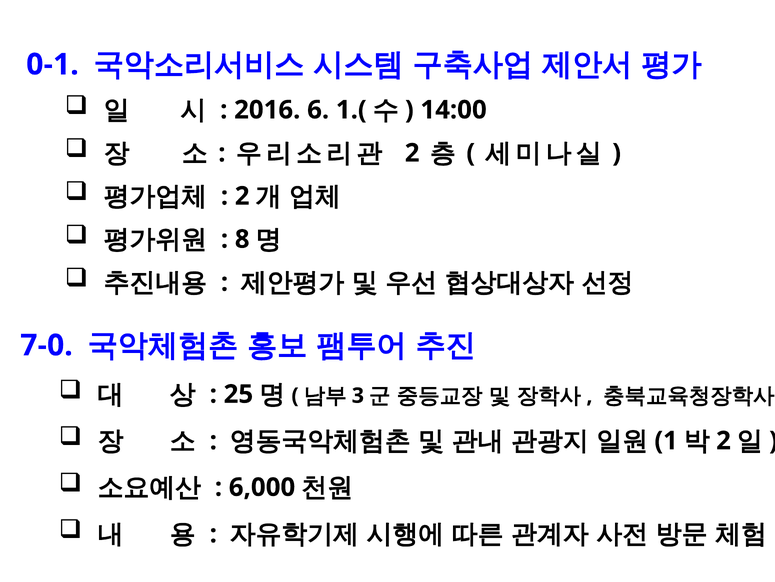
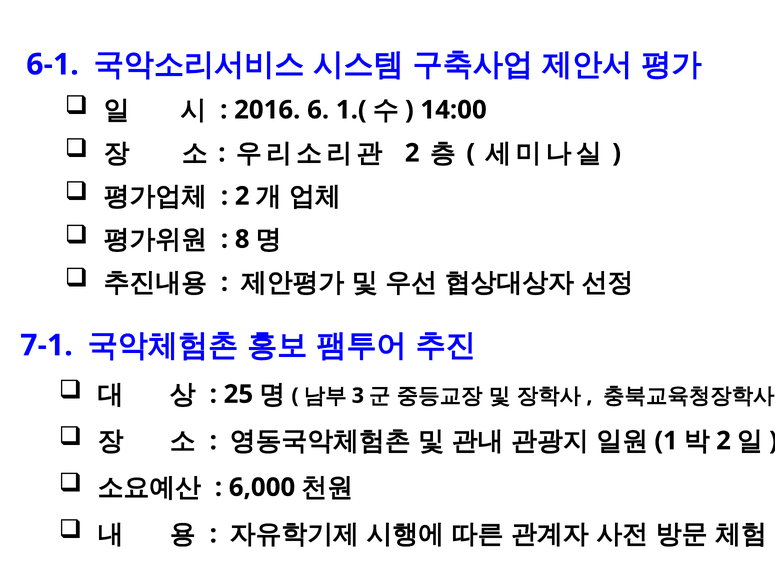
0-1: 0-1 -> 6-1 (52, 64)
7-0: 7-0 -> 7-1 (46, 345)
